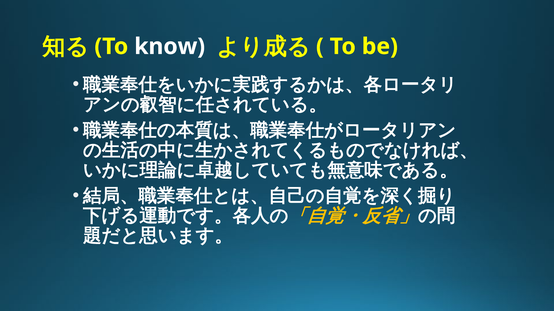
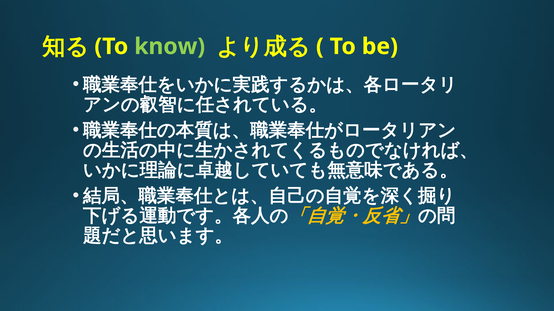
know colour: white -> light green (170, 47)
